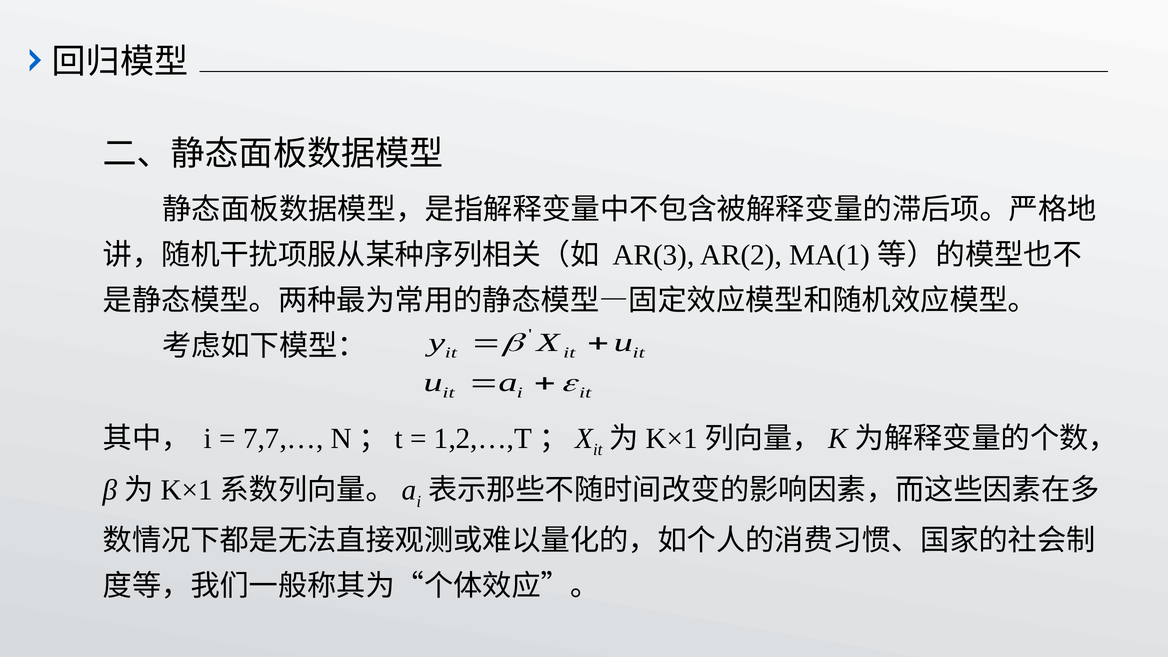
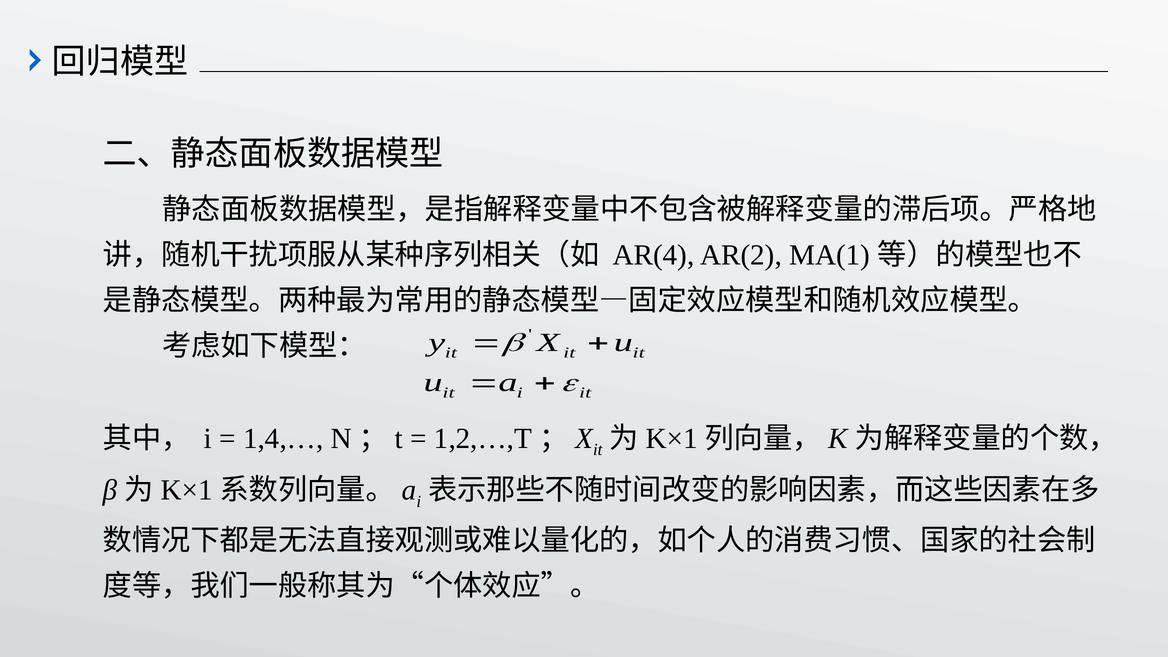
AR(3: AR(3 -> AR(4 (654, 255)
7,7,…: 7,7,… -> 1,4,… (283, 438)
